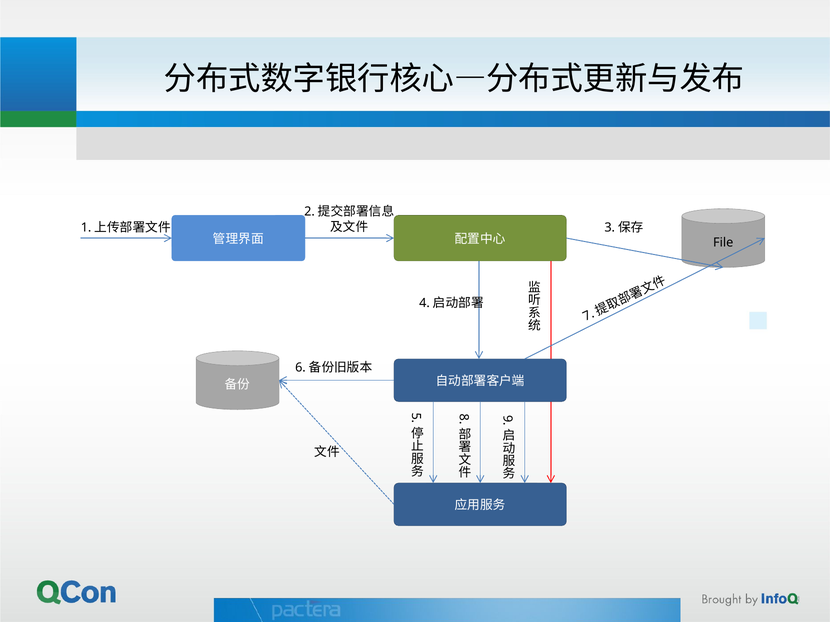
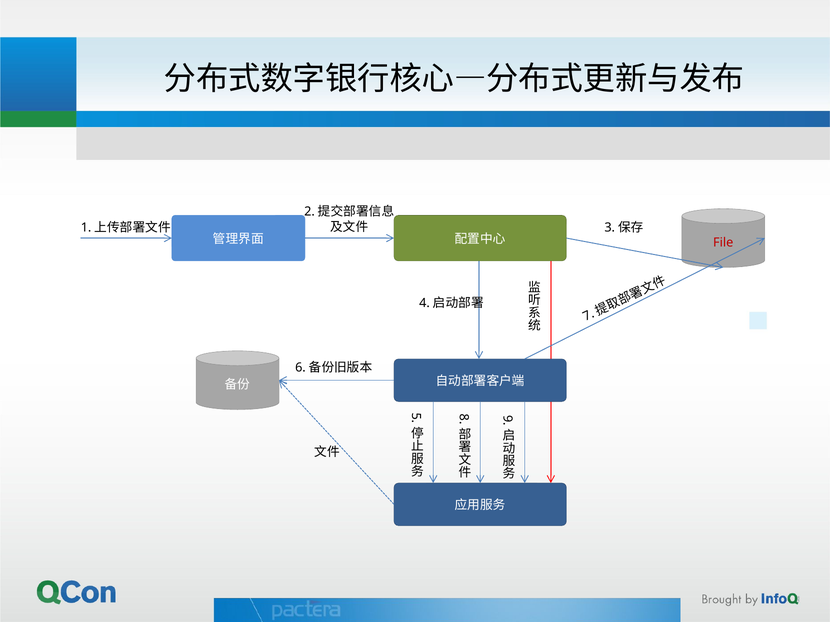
File colour: black -> red (723, 243)
